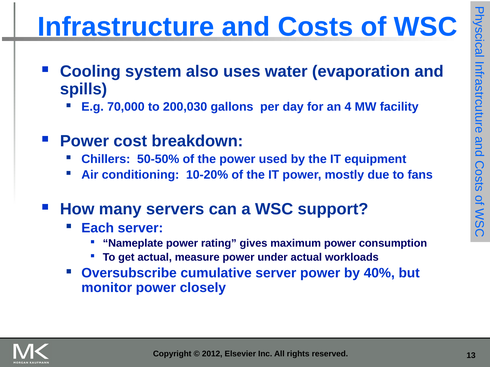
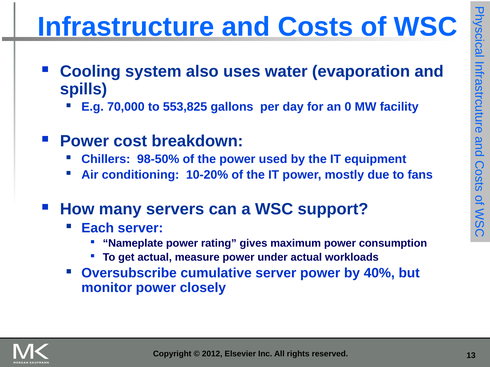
200,030: 200,030 -> 553,825 (185, 107)
4: 4 -> 0 (348, 107)
50-50%: 50-50% -> 98-50% (158, 159)
